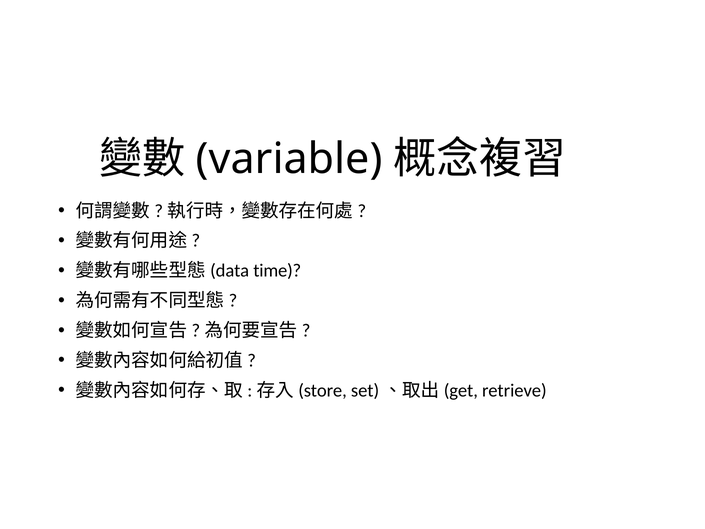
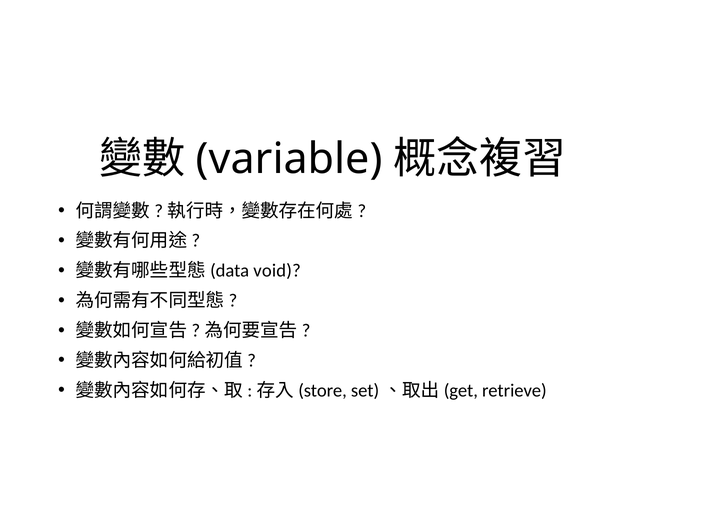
time: time -> void (277, 271)
